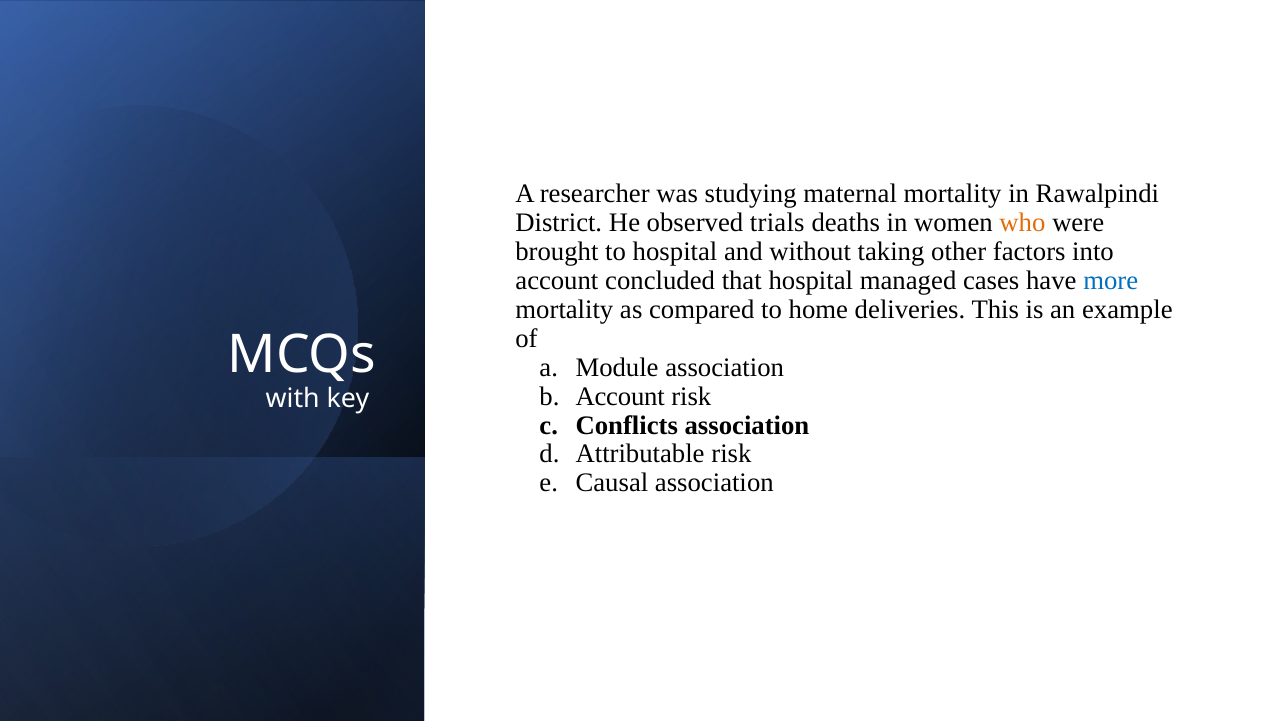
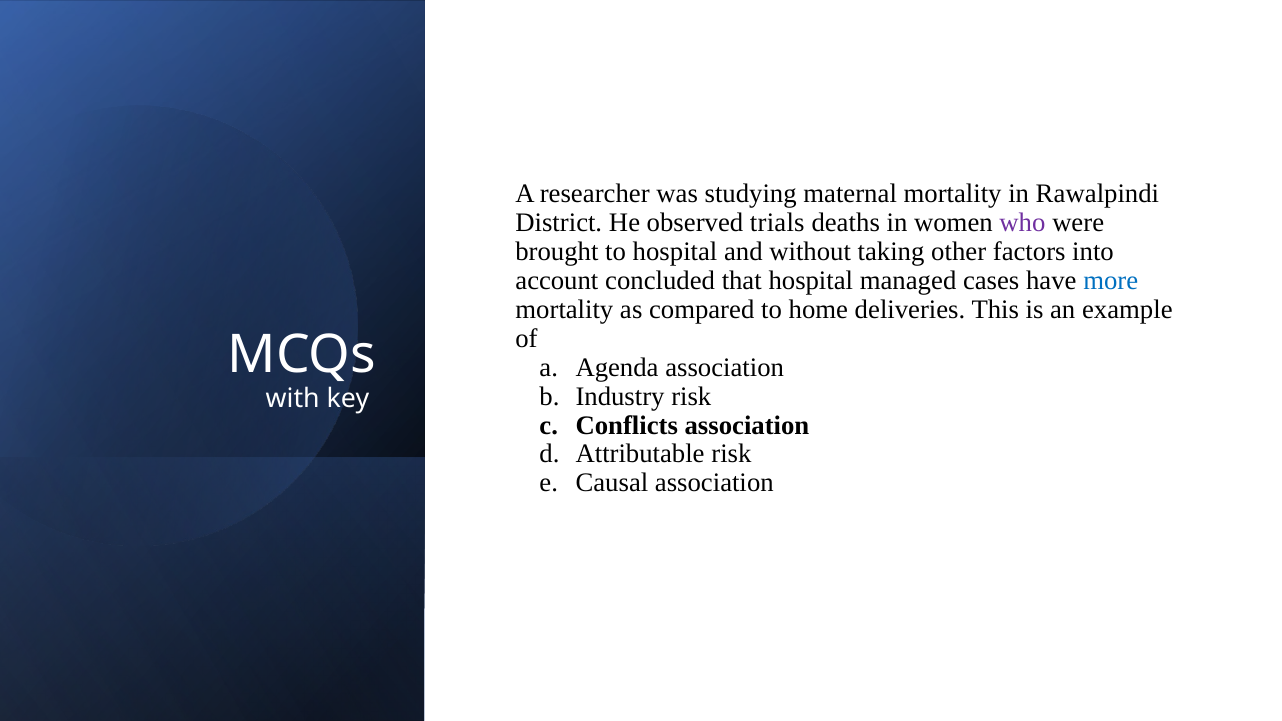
who colour: orange -> purple (1022, 223)
Module: Module -> Agenda (617, 367)
Account: Account -> Industry (620, 396)
